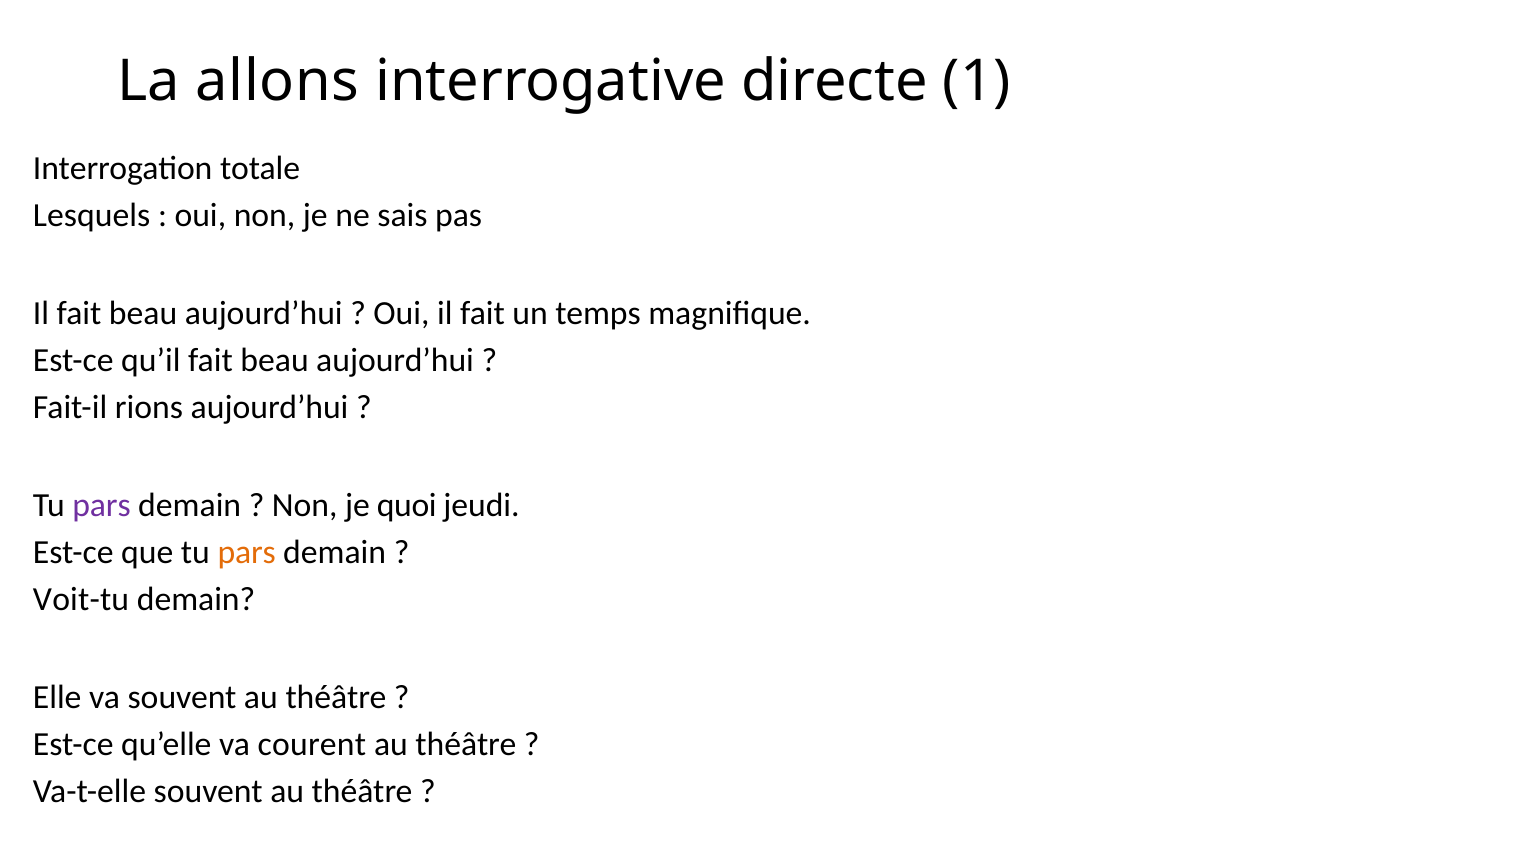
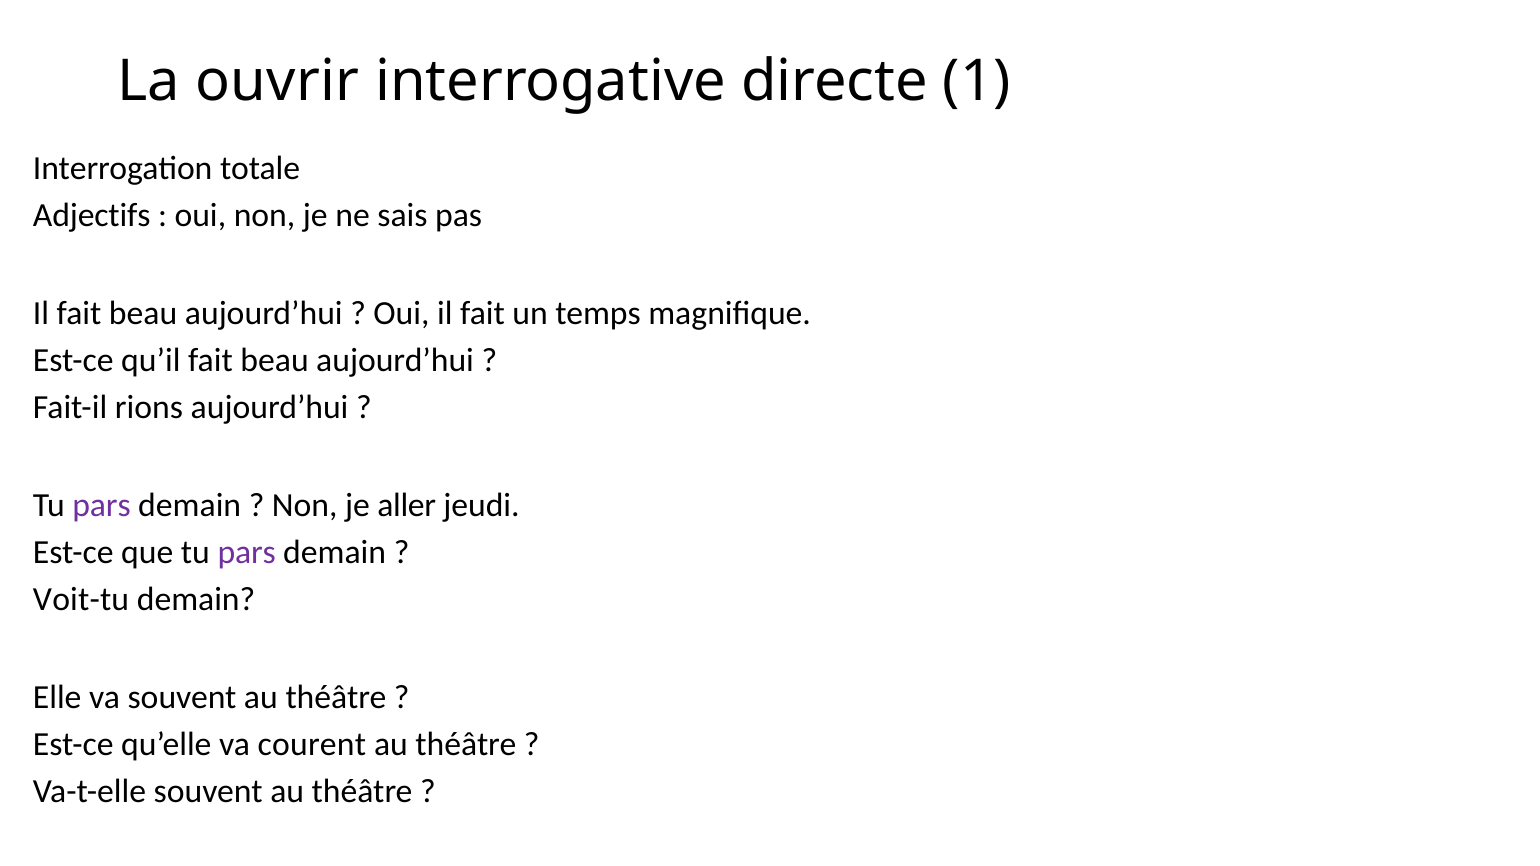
allons: allons -> ouvrir (277, 81)
Lesquels: Lesquels -> Adjectifs (92, 215)
quoi: quoi -> aller (407, 505)
pars colour: orange -> purple (247, 553)
